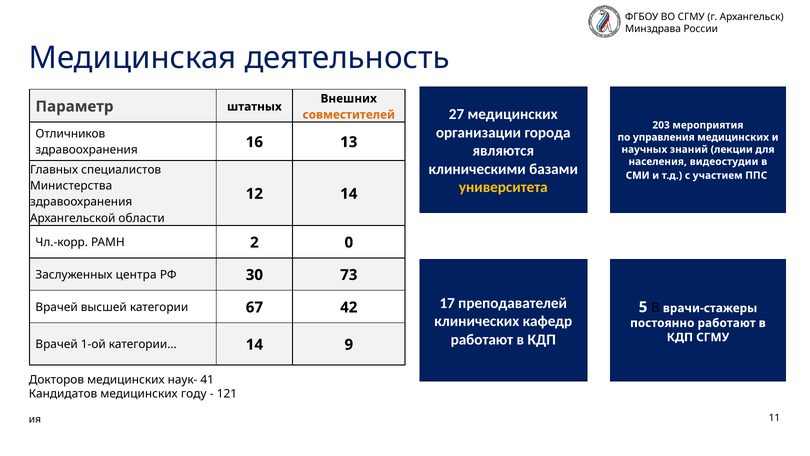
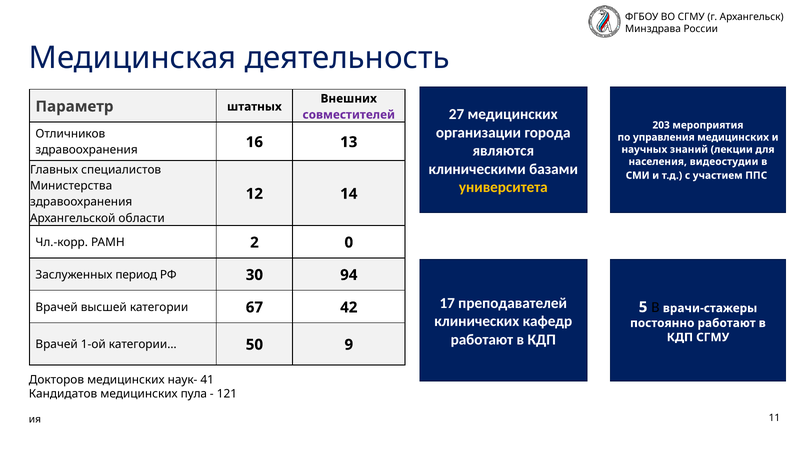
совместителей colour: orange -> purple (349, 115)
центра: центра -> период (136, 275)
73: 73 -> 94 (349, 275)
категории… 14: 14 -> 50 (254, 344)
году: году -> пула (194, 394)
